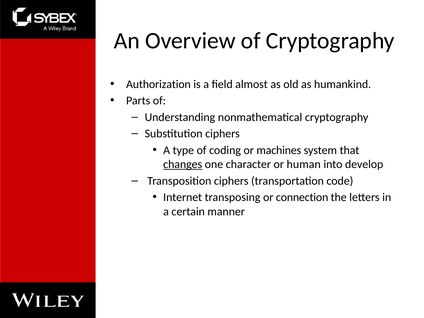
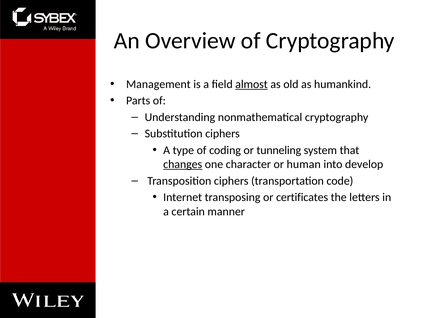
Authorization: Authorization -> Management (158, 84)
almost underline: none -> present (252, 84)
machines: machines -> tunneling (279, 150)
connection: connection -> certificates (302, 197)
